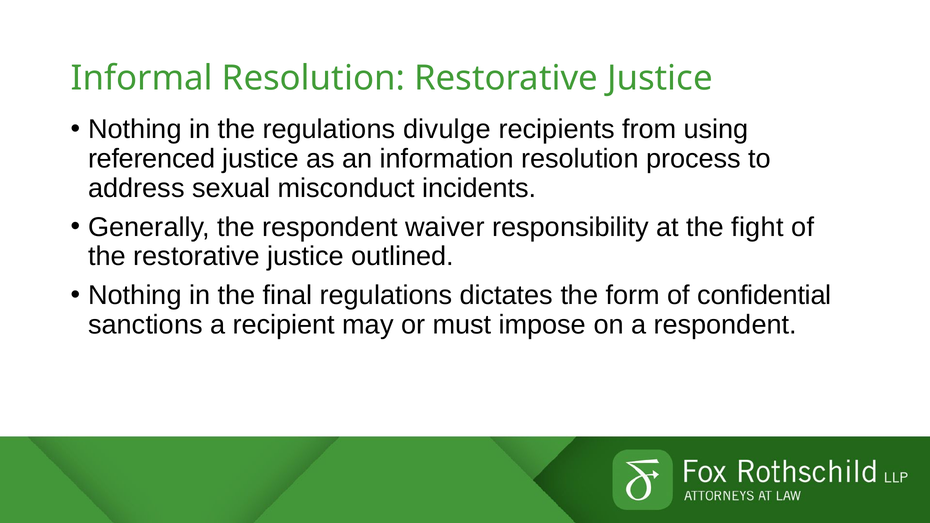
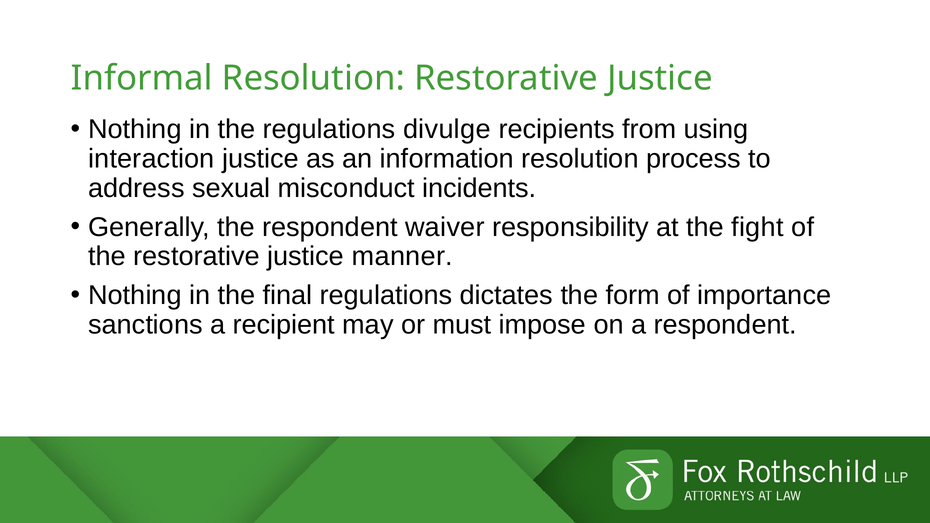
referenced: referenced -> interaction (151, 159)
outlined: outlined -> manner (402, 256)
confidential: confidential -> importance (764, 295)
